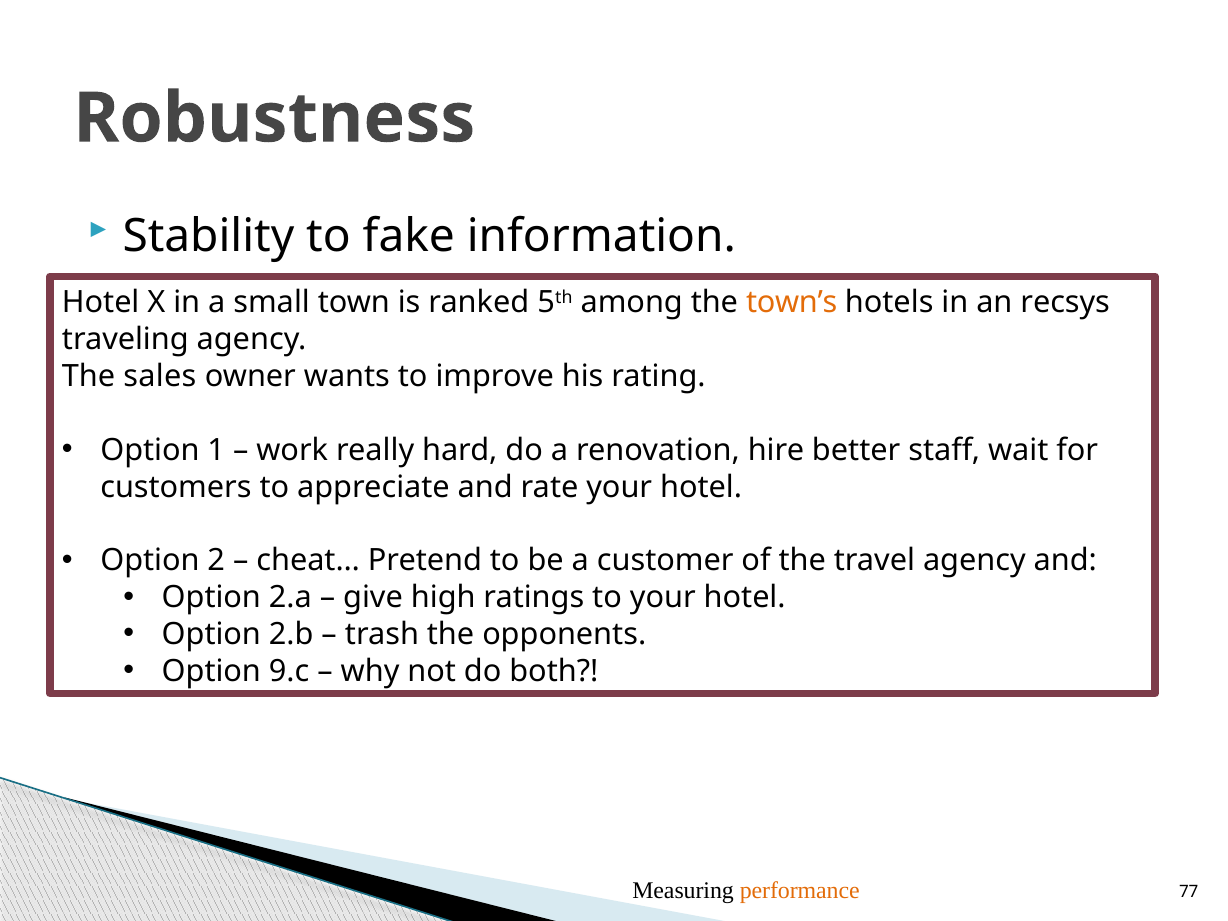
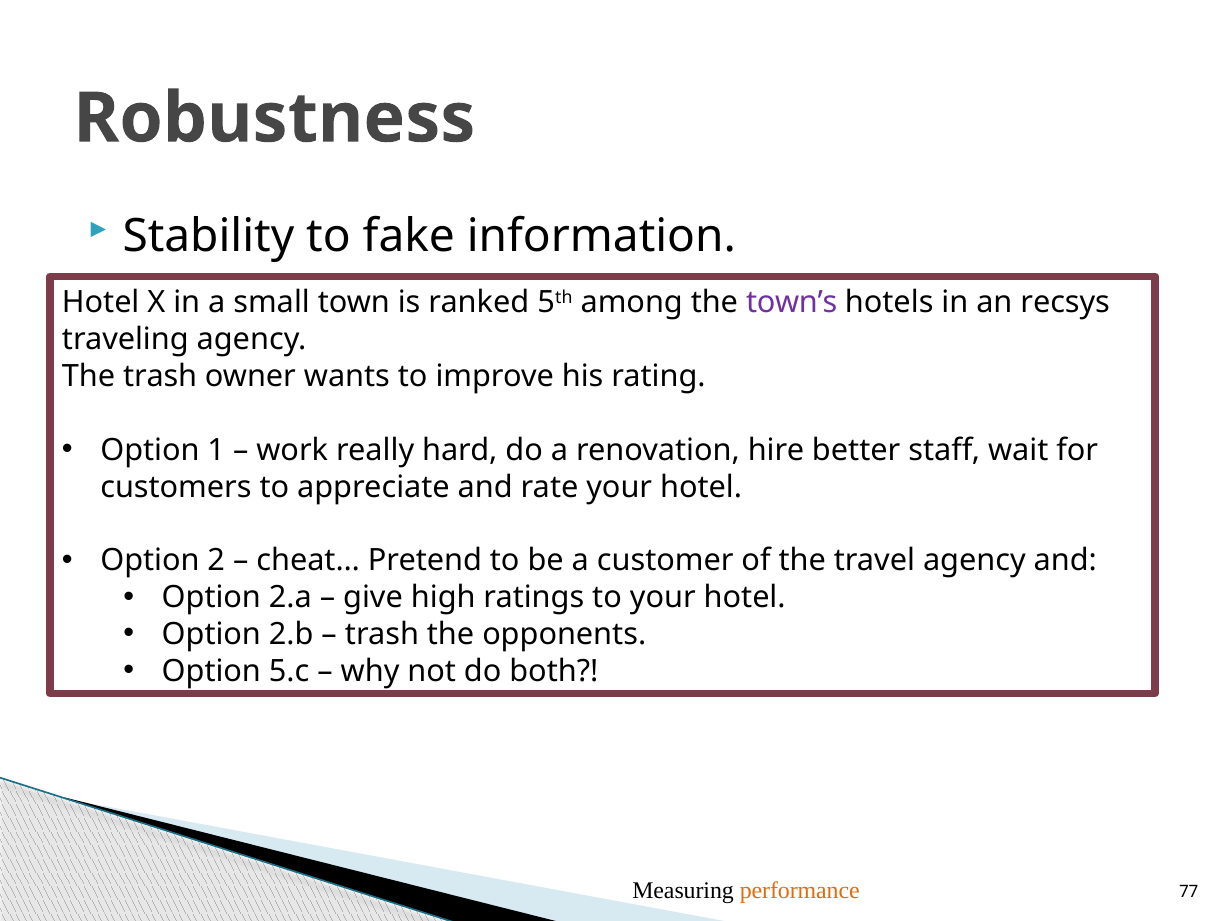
town’s colour: orange -> purple (792, 303)
The sales: sales -> trash (160, 377)
9.c: 9.c -> 5.c (289, 671)
